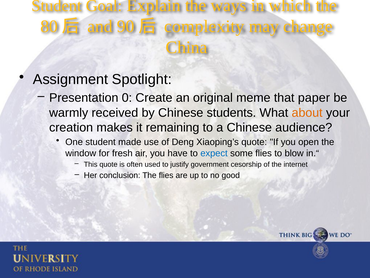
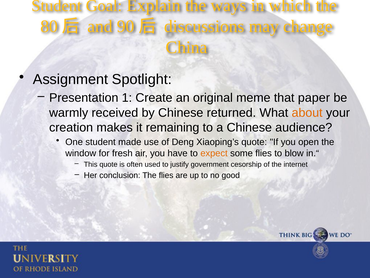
complexity: complexity -> discussions (204, 26)
0: 0 -> 1 (127, 98)
students: students -> returned (231, 112)
expect colour: blue -> orange (214, 153)
